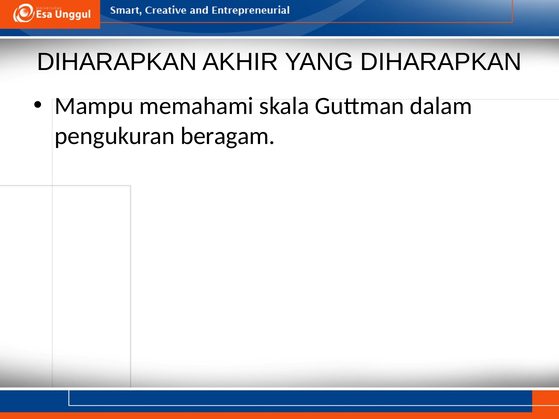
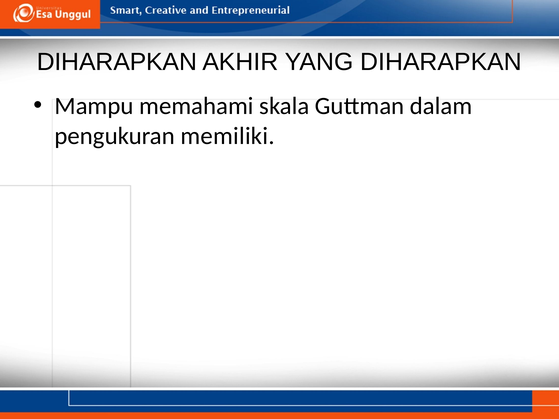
beragam: beragam -> memiliki (228, 136)
